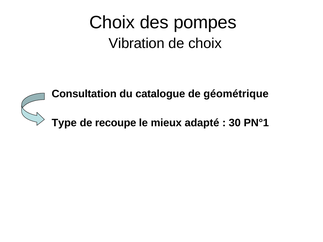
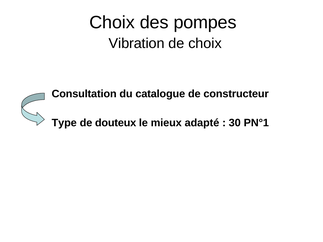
géométrique: géométrique -> constructeur (236, 94)
recoupe: recoupe -> douteux (116, 123)
